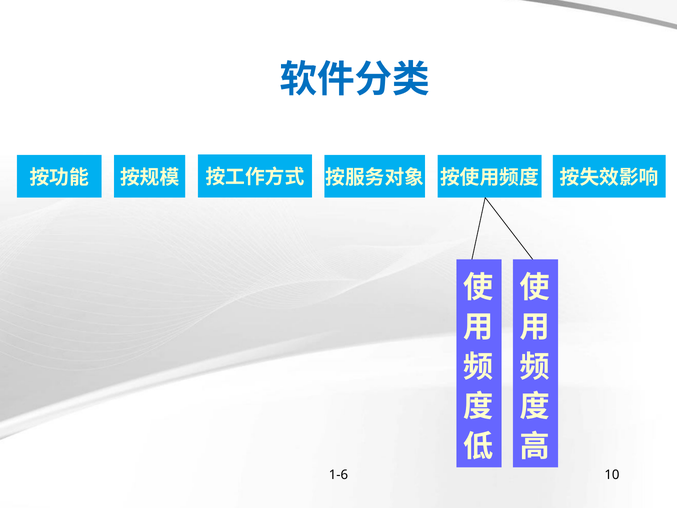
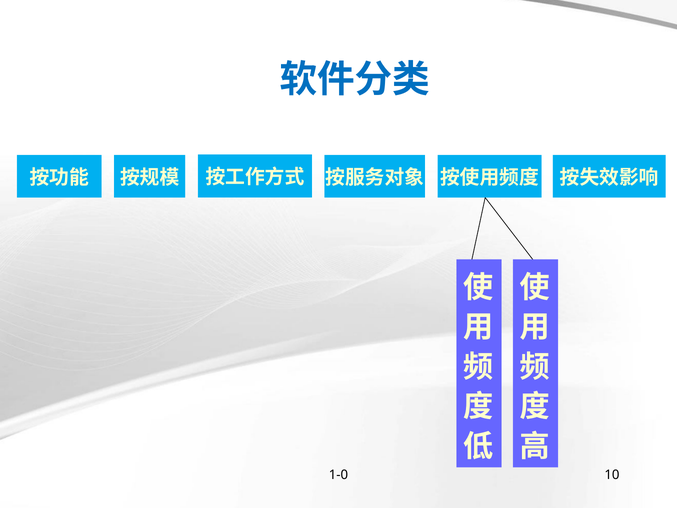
1-6: 1-6 -> 1-0 (338, 475)
